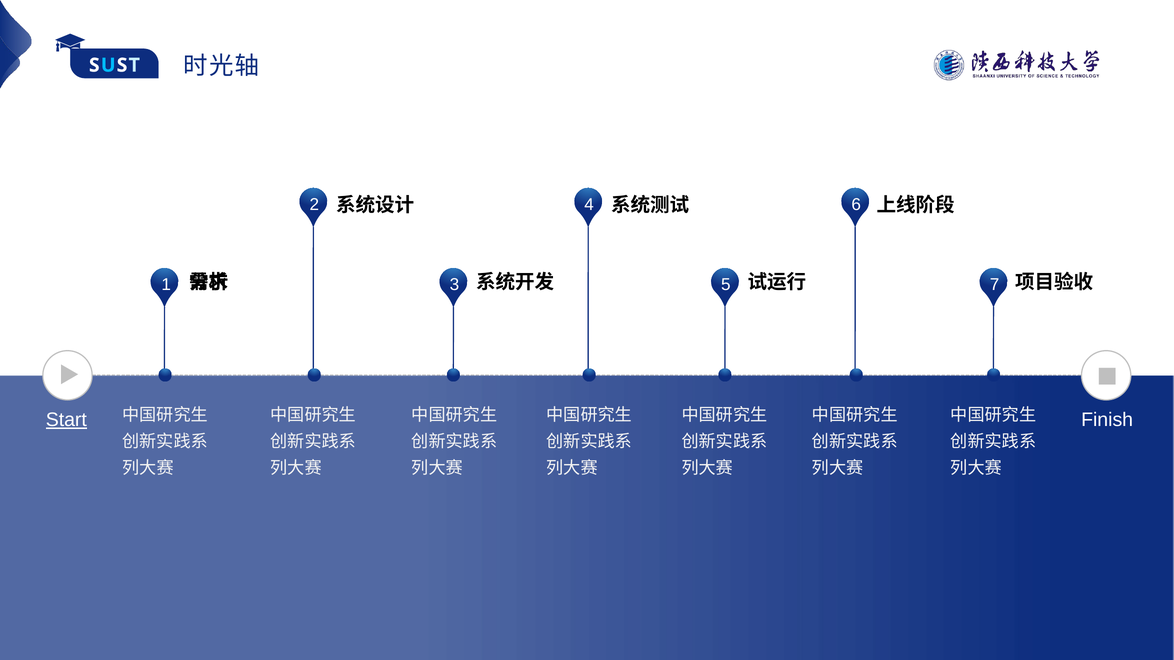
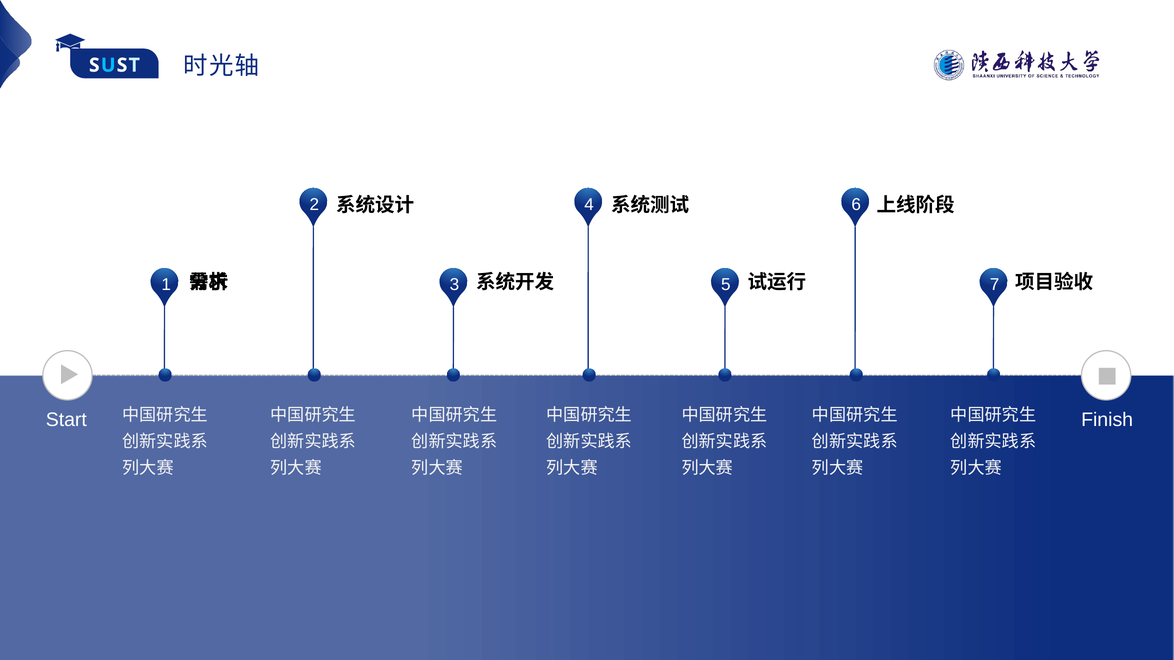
Start underline: present -> none (66, 420)
